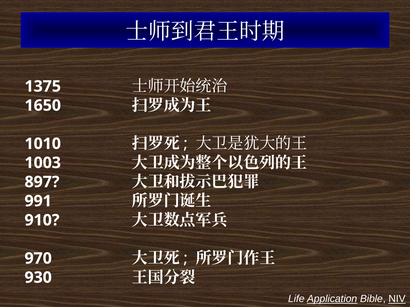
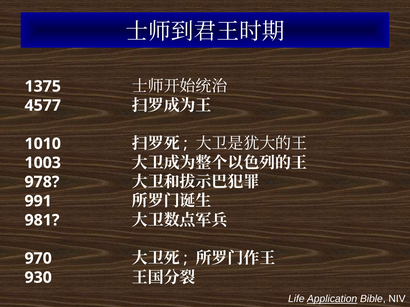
1650: 1650 -> 4577 (43, 106)
897: 897 -> 978 (42, 182)
910: 910 -> 981 (42, 221)
NIV underline: present -> none (397, 299)
